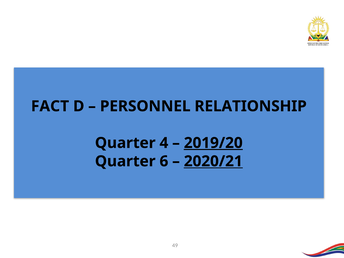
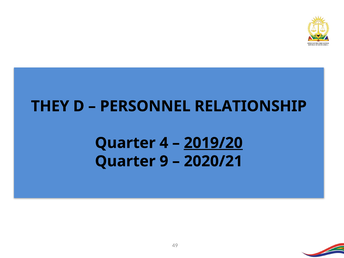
FACT: FACT -> THEY (50, 106)
6: 6 -> 9 (164, 161)
2020/21 underline: present -> none (213, 161)
